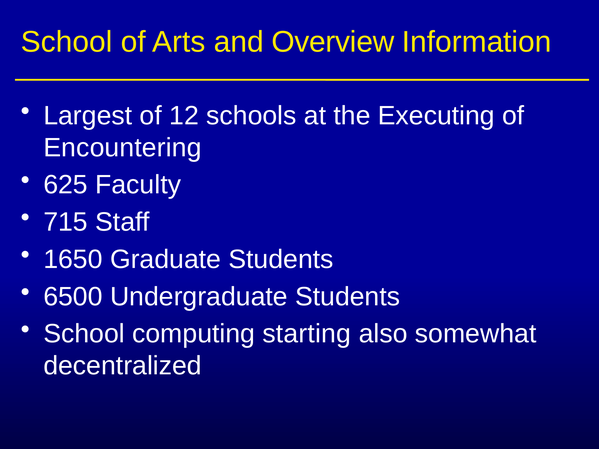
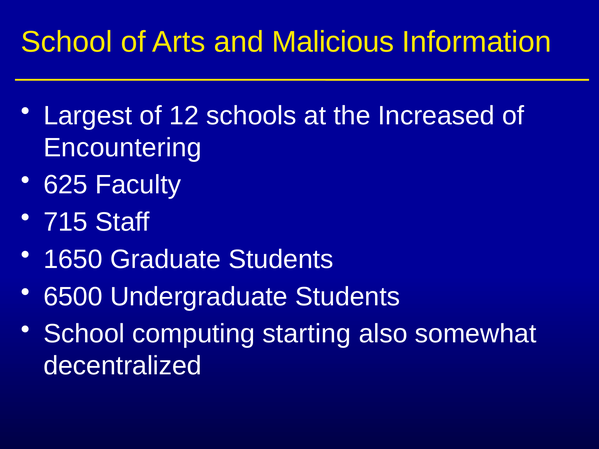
Overview: Overview -> Malicious (333, 42)
Executing: Executing -> Increased (436, 116)
